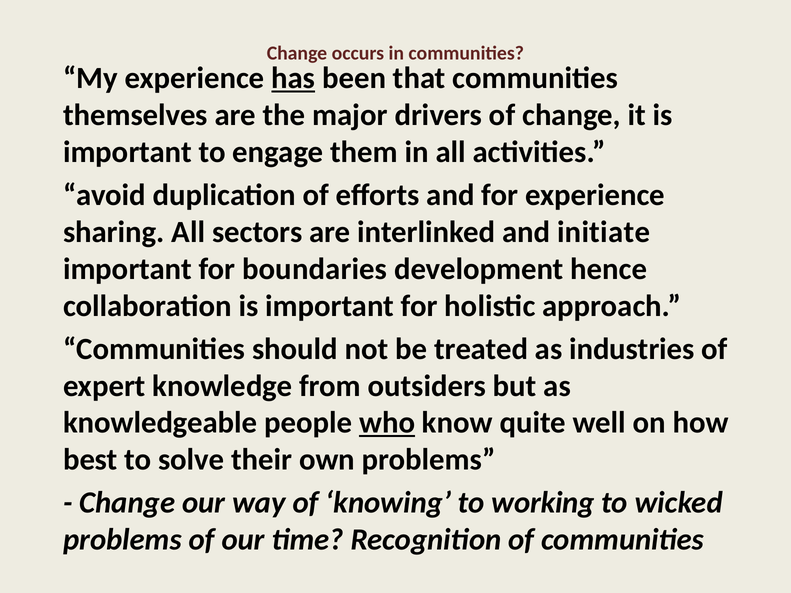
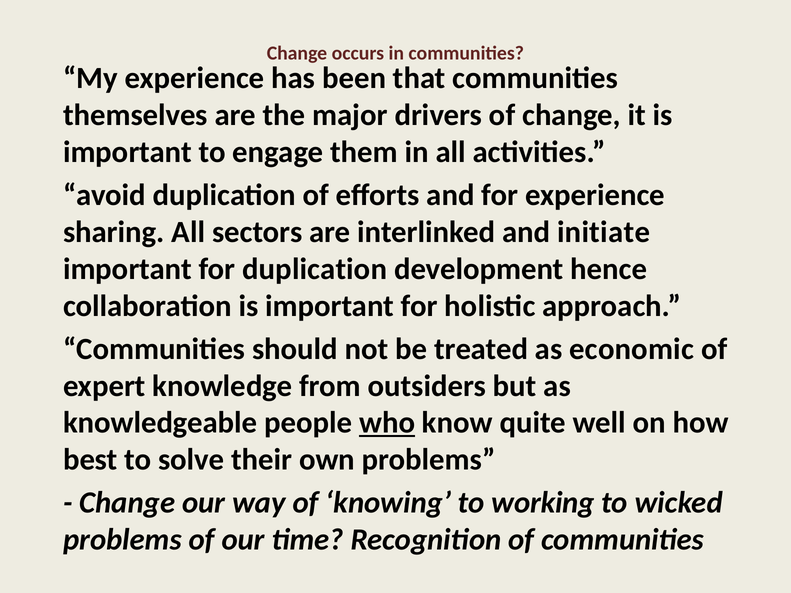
has underline: present -> none (293, 78)
for boundaries: boundaries -> duplication (315, 269)
industries: industries -> economic (632, 349)
